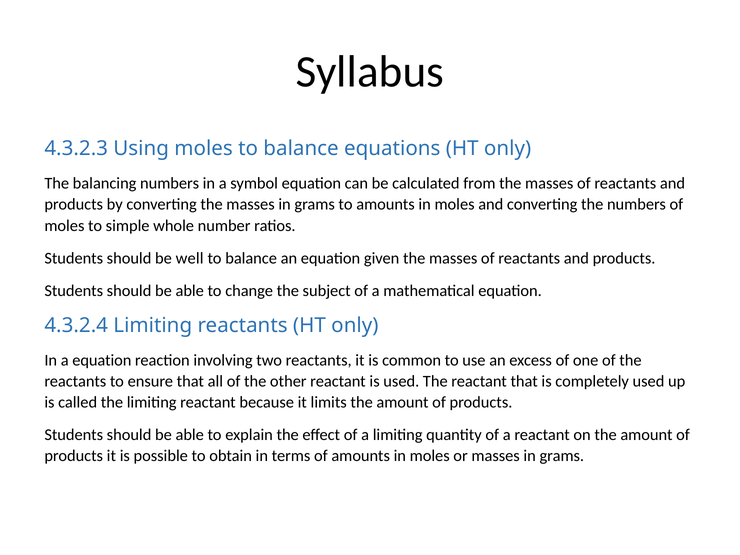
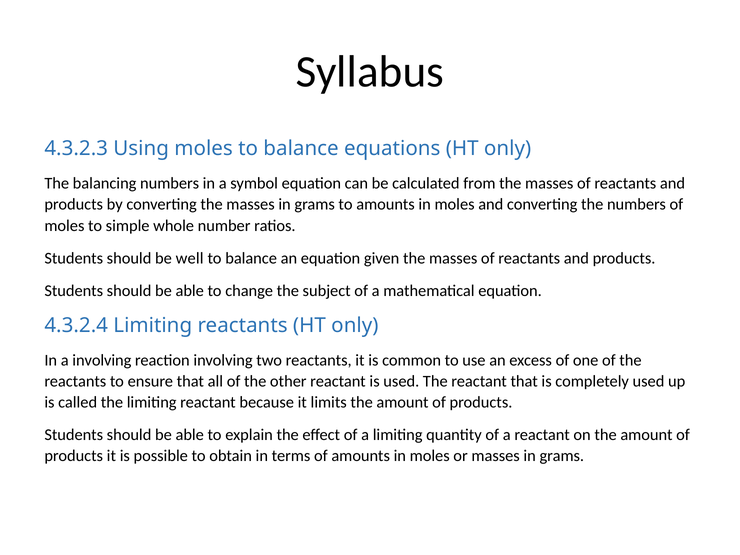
a equation: equation -> involving (102, 360)
